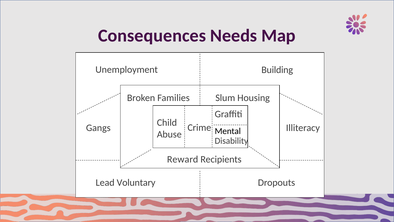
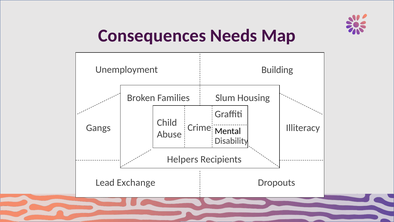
Reward: Reward -> Helpers (183, 159)
Voluntary: Voluntary -> Exchange (136, 182)
